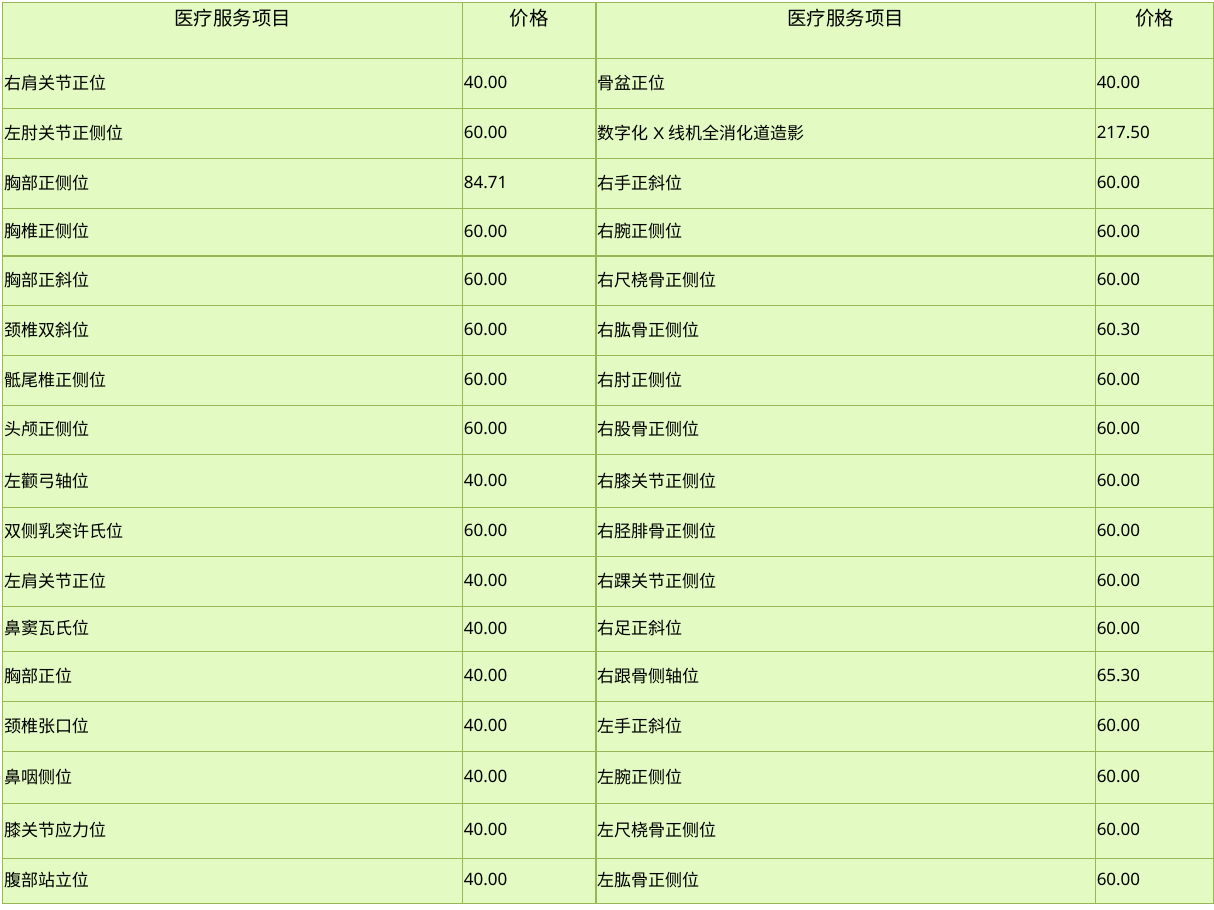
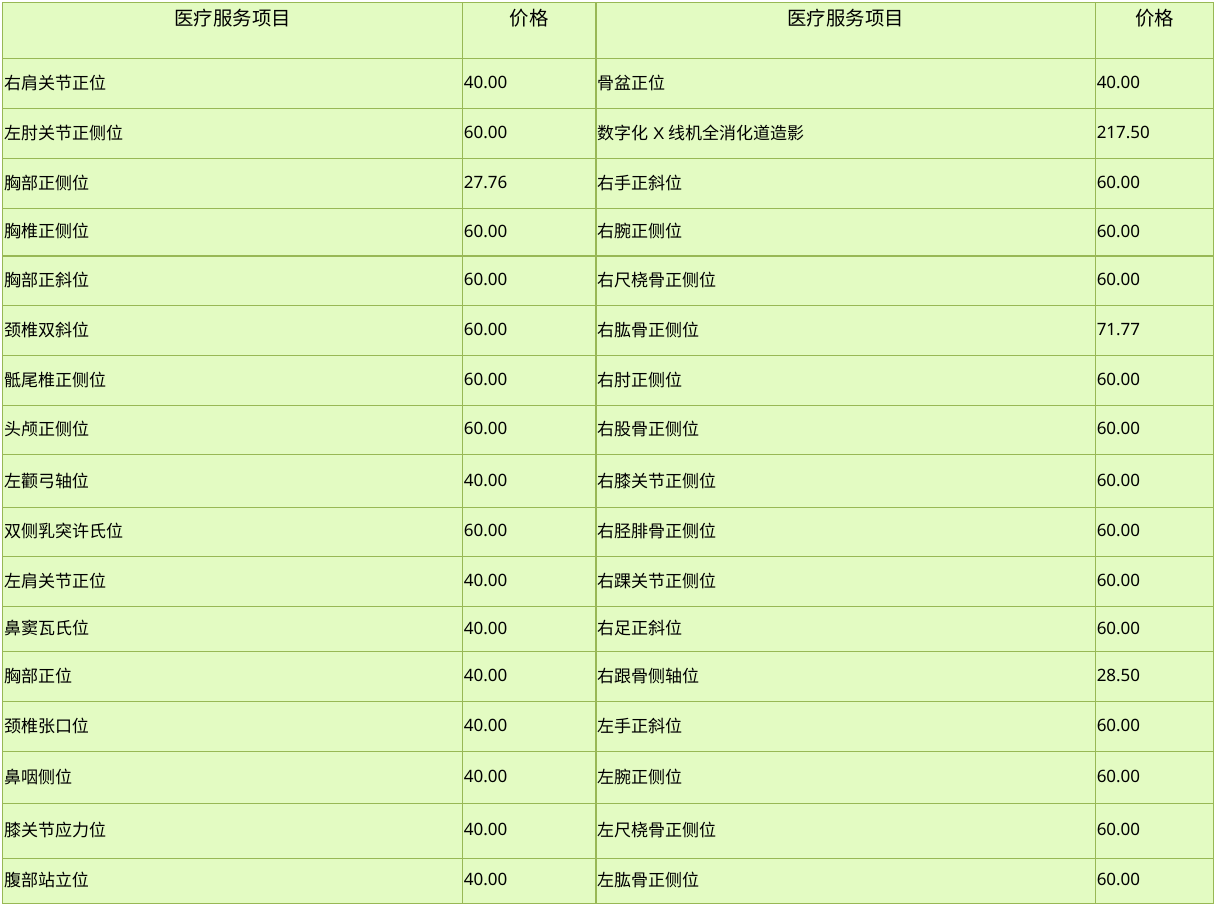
84.71: 84.71 -> 27.76 (486, 183)
60.30: 60.30 -> 71.77 (1118, 330)
65.30: 65.30 -> 28.50 (1118, 676)
